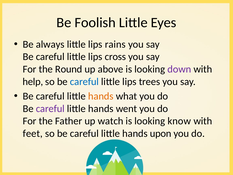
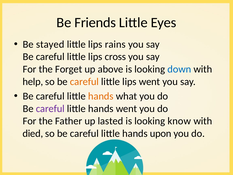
Foolish: Foolish -> Friends (95, 23)
always: always -> stayed (50, 44)
Round: Round -> Forget (69, 69)
down colour: purple -> blue (179, 69)
careful colour: blue -> orange (84, 82)
lips trees: trees -> went (149, 82)
watch: watch -> lasted (111, 121)
feet: feet -> died (33, 133)
